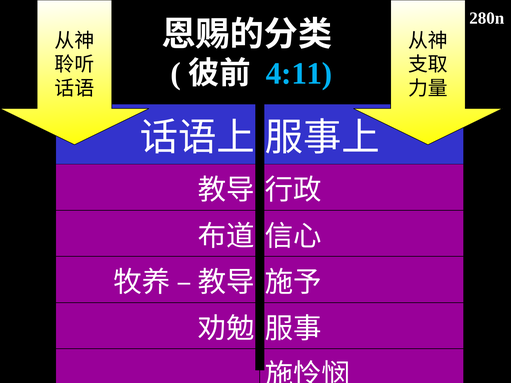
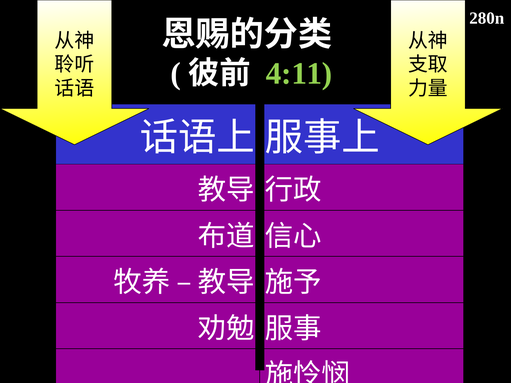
4:11 colour: light blue -> light green (299, 74)
